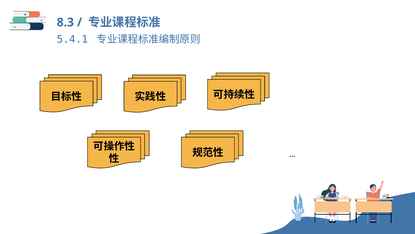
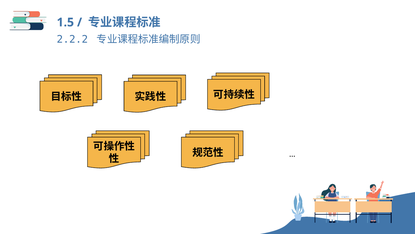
8.3: 8.3 -> 1.5 (65, 22)
5.4.1: 5.4.1 -> 2.2.2 (72, 39)
